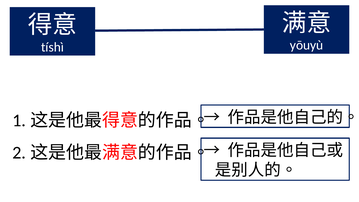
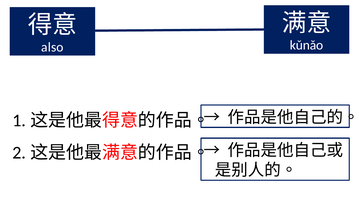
yōuyù: yōuyù -> kǔnǎo (307, 45)
tíshì: tíshì -> also (52, 47)
